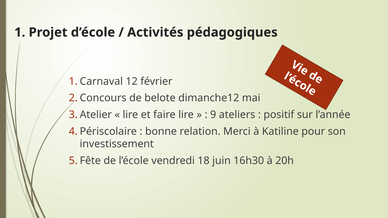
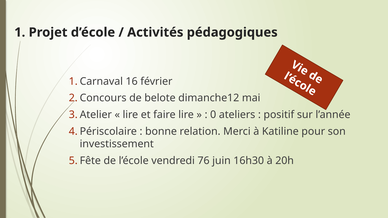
12: 12 -> 16 (132, 81)
9: 9 -> 0 (213, 115)
18: 18 -> 76 (204, 161)
